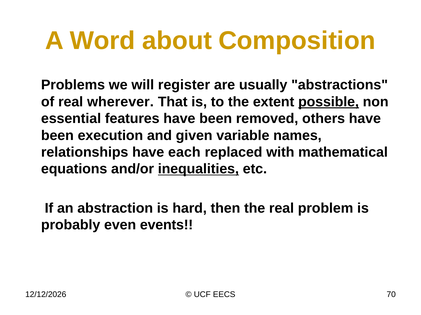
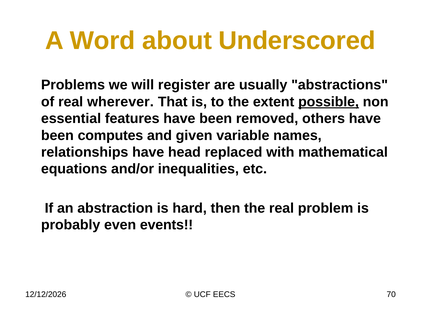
Composition: Composition -> Underscored (297, 41)
execution: execution -> computes (110, 136)
each: each -> head (184, 153)
inequalities underline: present -> none (198, 169)
